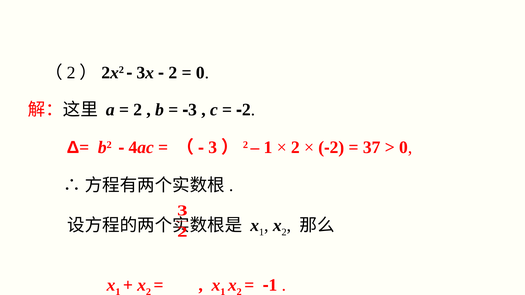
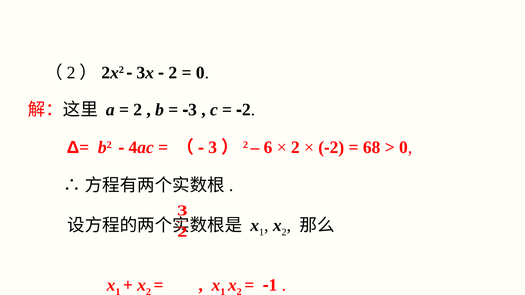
1: 1 -> 6 (268, 148)
37: 37 -> 68 (372, 148)
